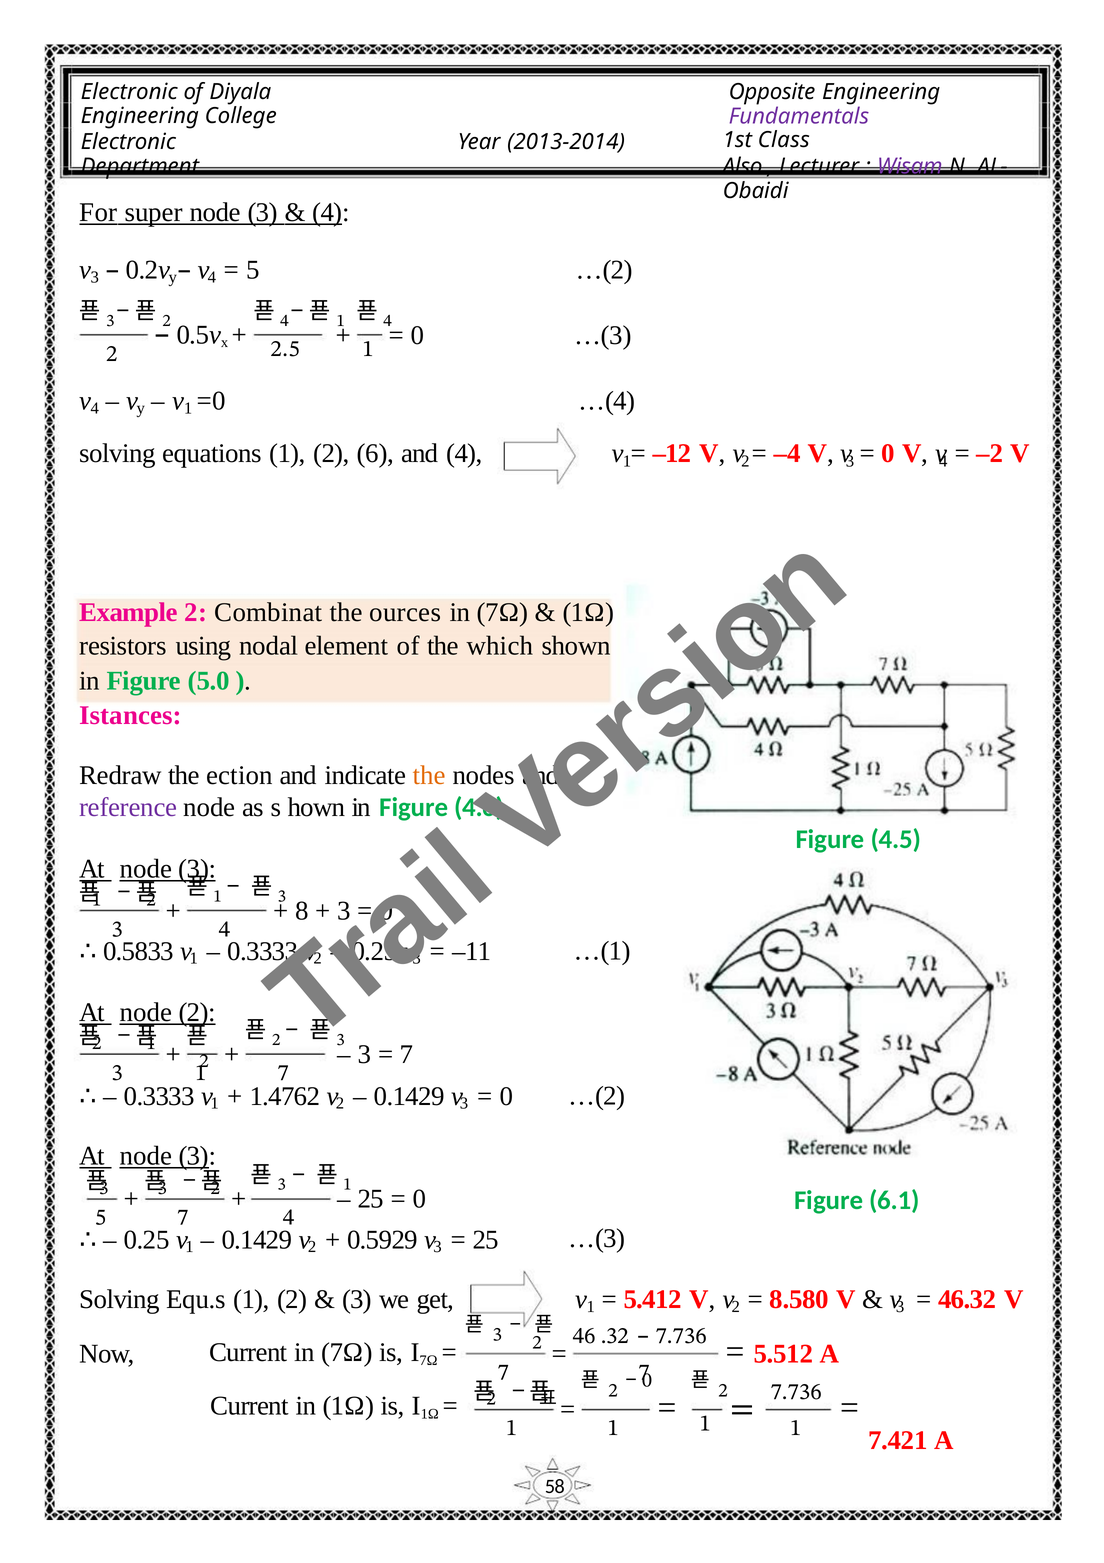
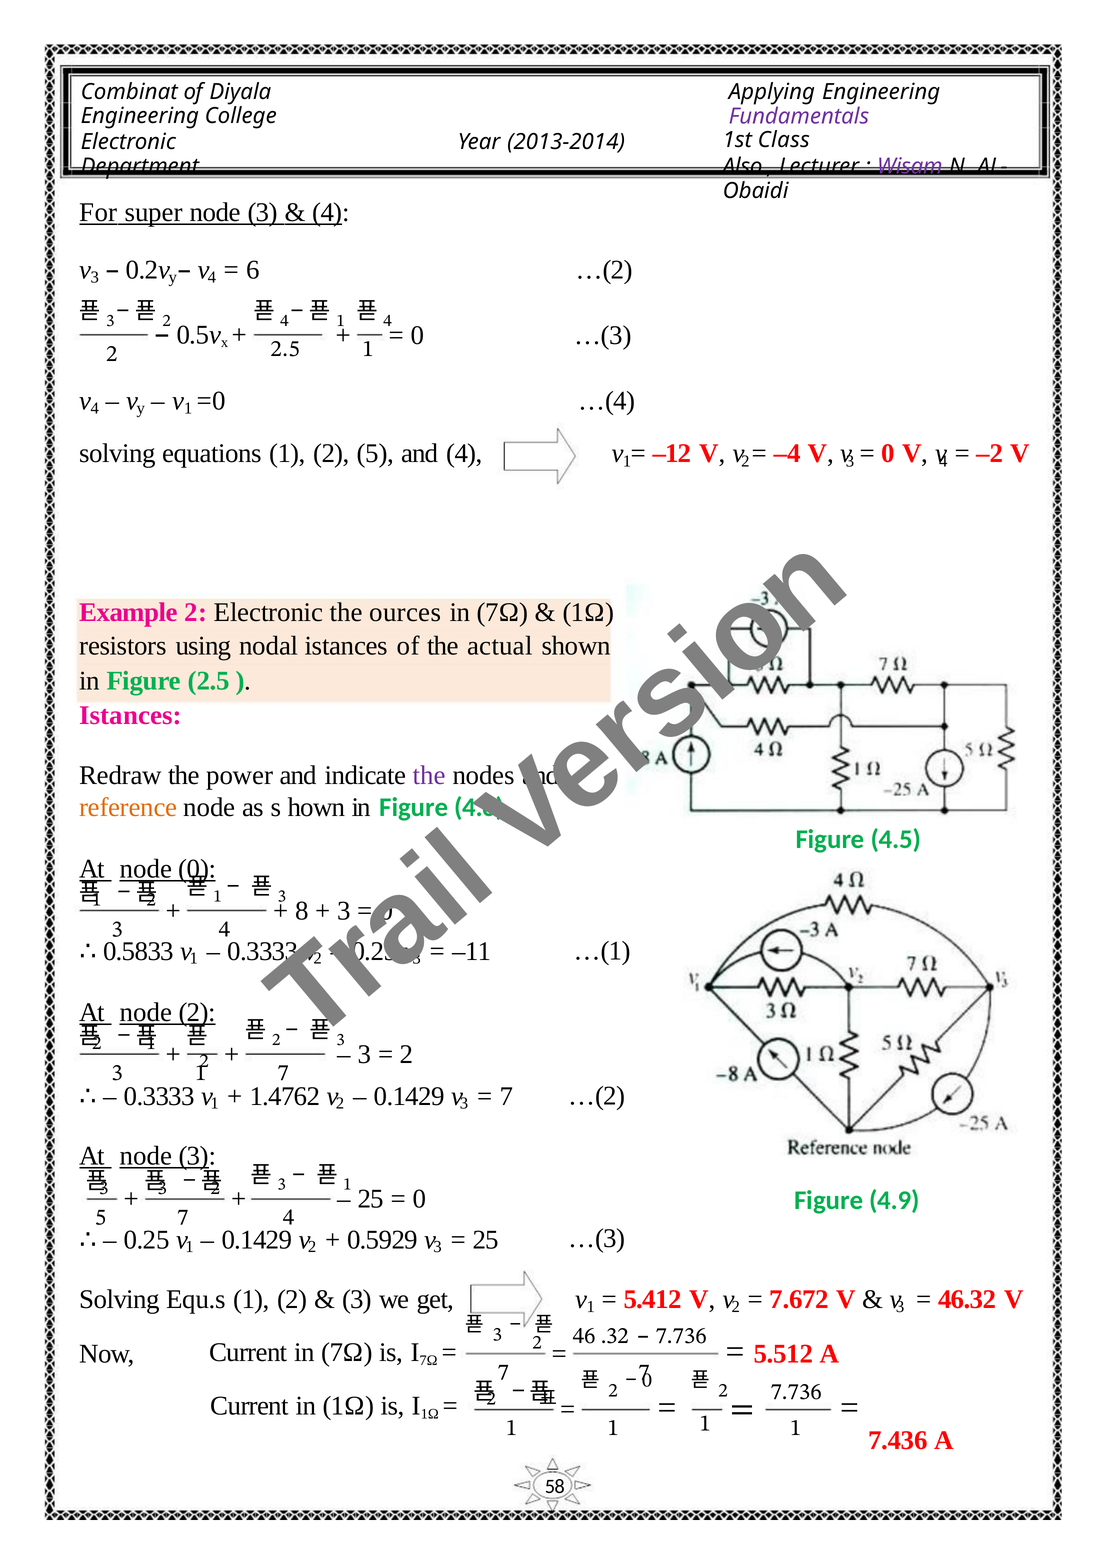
Electronic: Electronic -> Combinat (129, 92)
Opposite: Opposite -> Applying (772, 92)
5: 5 -> 6 (253, 270)
2 6: 6 -> 5 (375, 453)
2 Combinat: Combinat -> Electronic (269, 612)
nodal element: element -> istances (346, 646)
which: which -> actual (500, 646)
Figure 5.0: 5.0 -> 2.5 (209, 680)
ection: ection -> power (240, 775)
the colour: orange -> purple (429, 775)
reference colour: purple -> orange (128, 807)
3: 3 -> 0 (197, 869)
7: 7 -> 2 (407, 1054)
0: 0 -> 7 (506, 1096)
6.1: 6.1 -> 4.9 (895, 1200)
8.580: 8.580 -> 7.672 (799, 1299)
7.421: 7.421 -> 7.436 (898, 1440)
